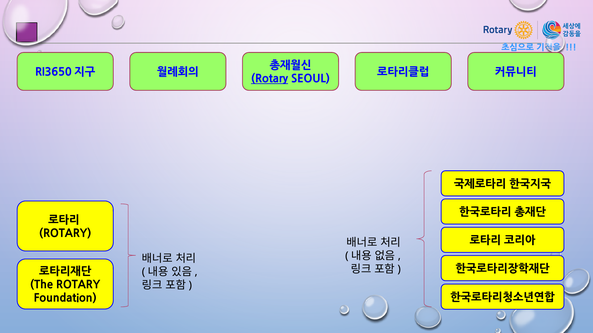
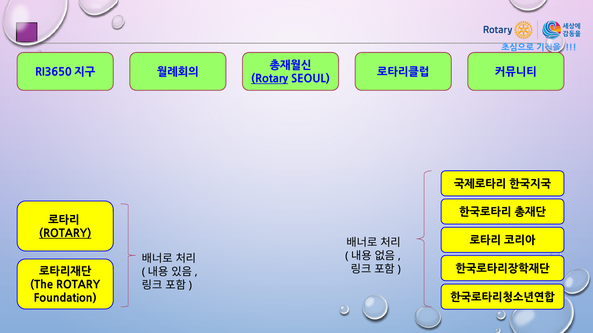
ROTARY underline: none -> present (65, 234)
